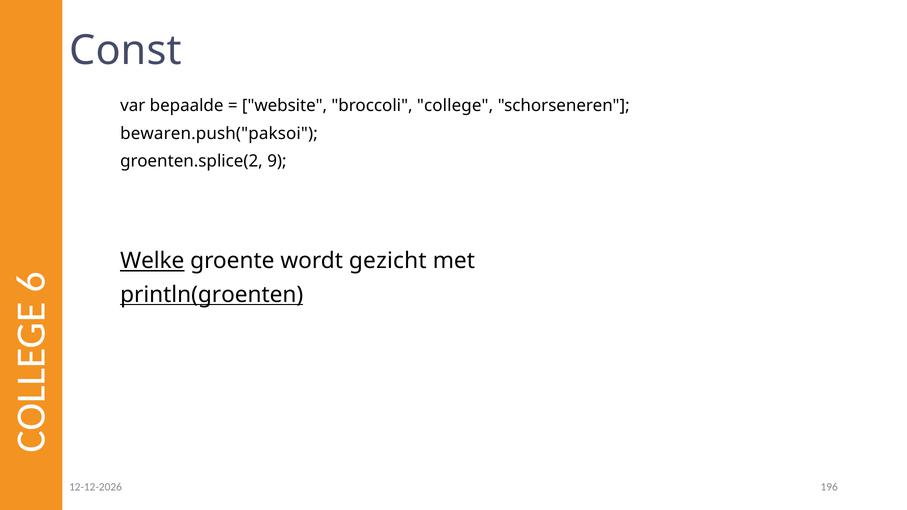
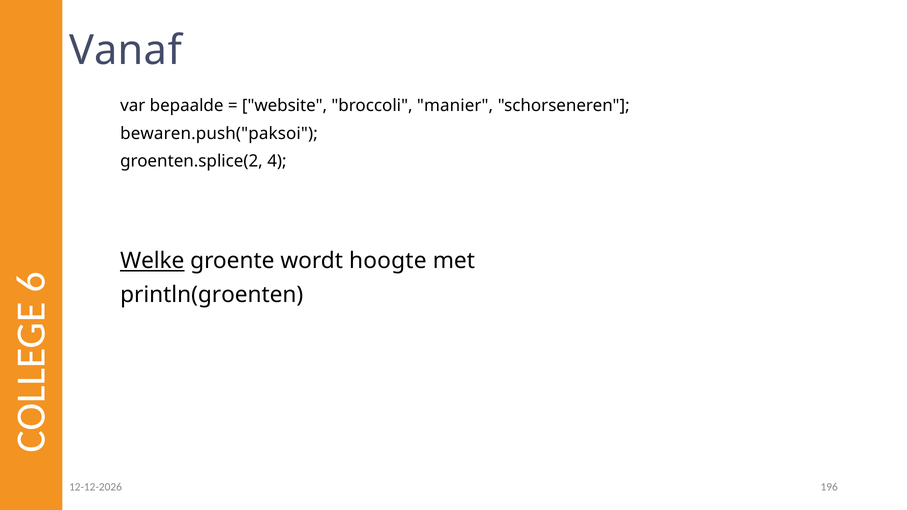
Const: Const -> Vanaf (126, 50)
college: college -> manier (455, 106)
9: 9 -> 4 (277, 161)
gezicht: gezicht -> hoogte (388, 261)
println(groenten underline: present -> none (212, 295)
